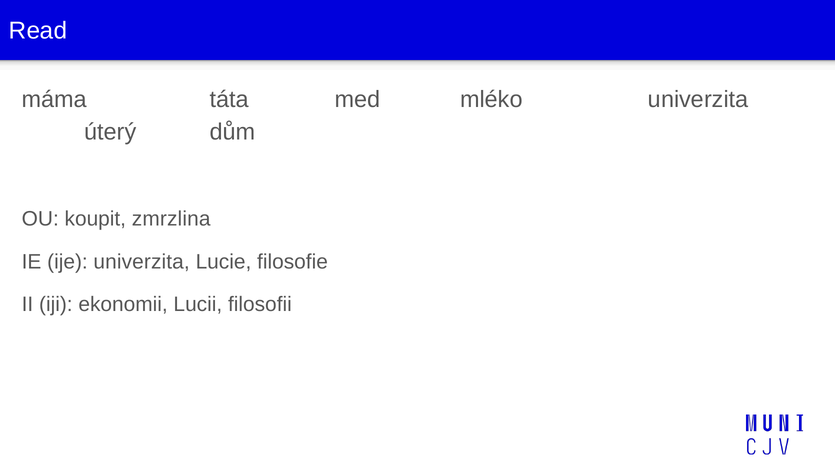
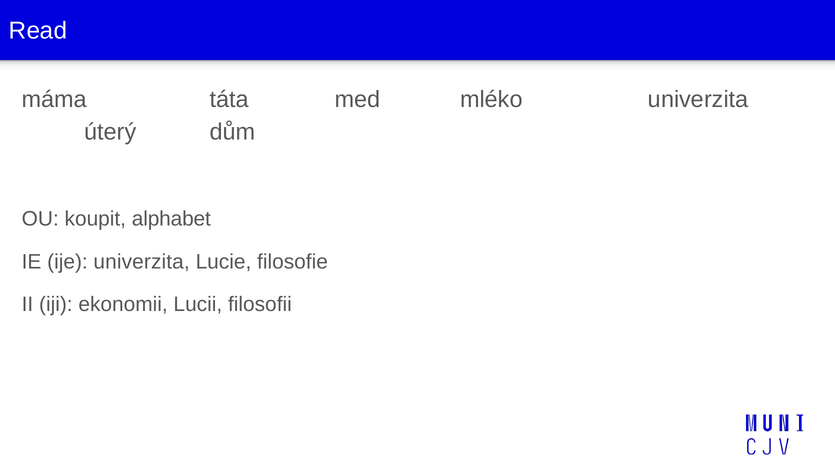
zmrzlina: zmrzlina -> alphabet (171, 219)
